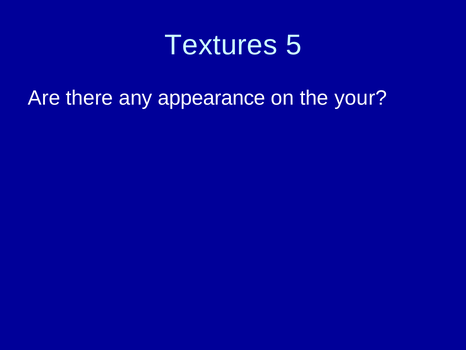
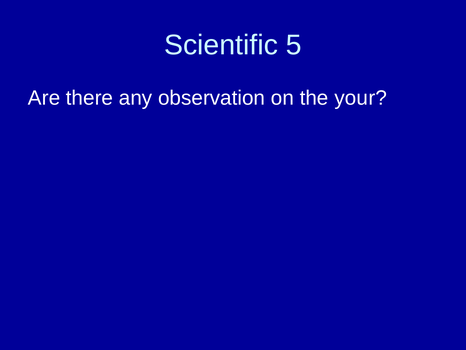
Textures: Textures -> Scientific (221, 45)
appearance: appearance -> observation (212, 98)
